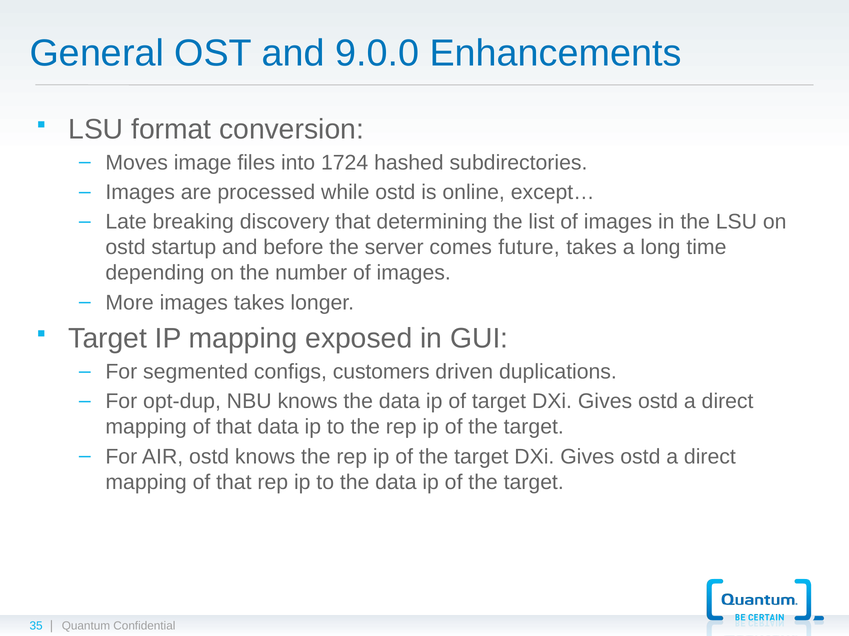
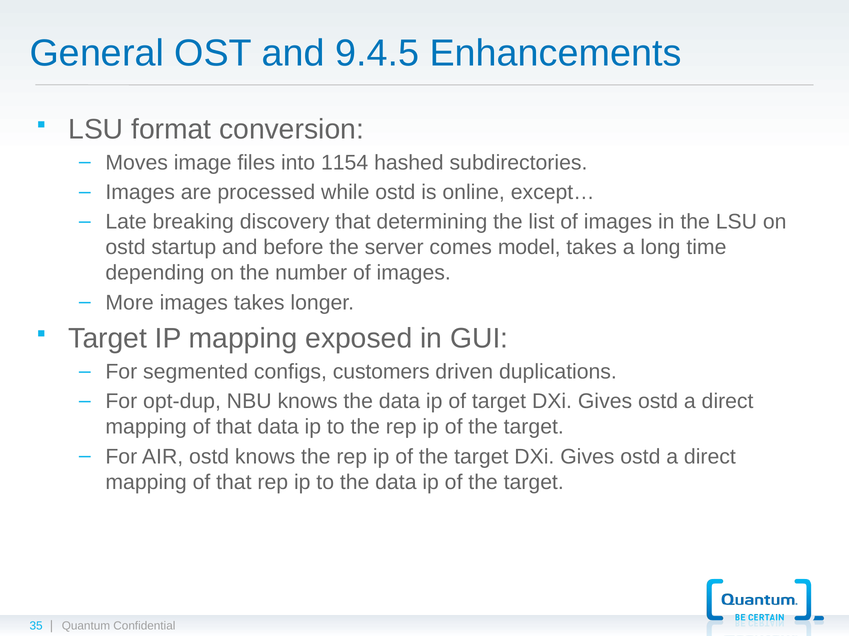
9.0.0: 9.0.0 -> 9.4.5 (377, 54)
1724: 1724 -> 1154 (345, 163)
future: future -> model (529, 248)
